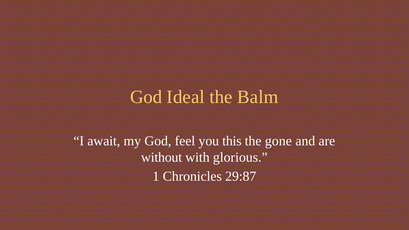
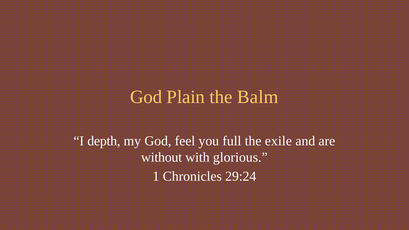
Ideal: Ideal -> Plain (186, 97)
await: await -> depth (104, 141)
this: this -> full (232, 141)
gone: gone -> exile (278, 141)
29:87: 29:87 -> 29:24 (241, 176)
